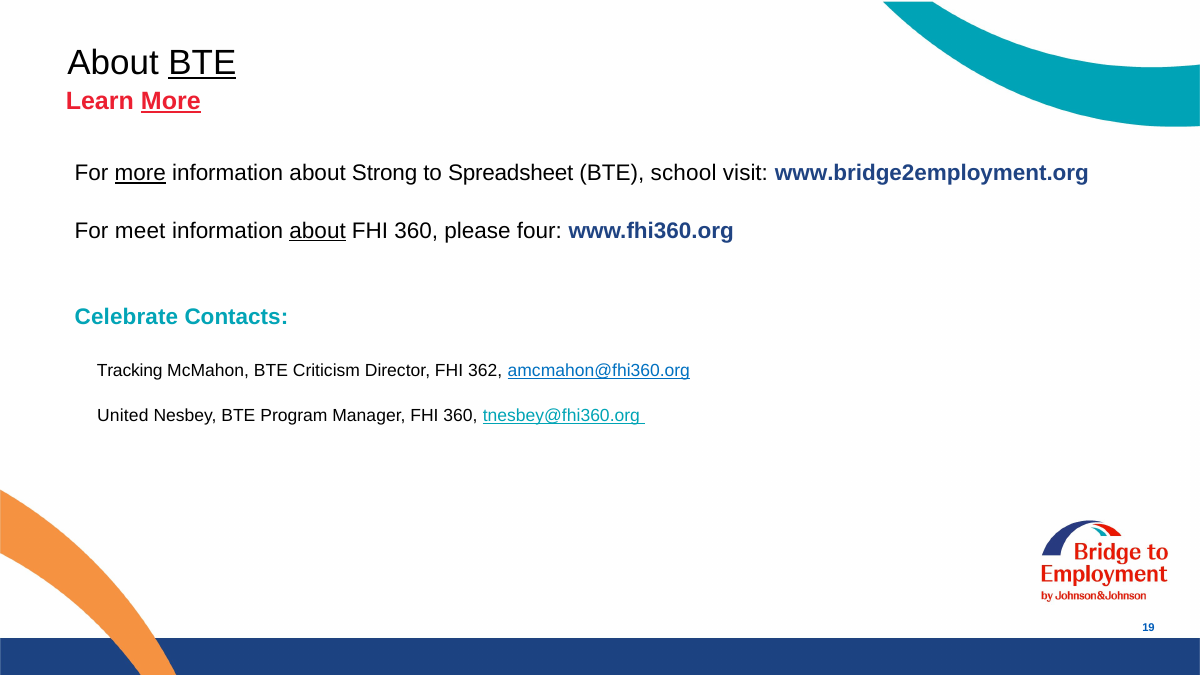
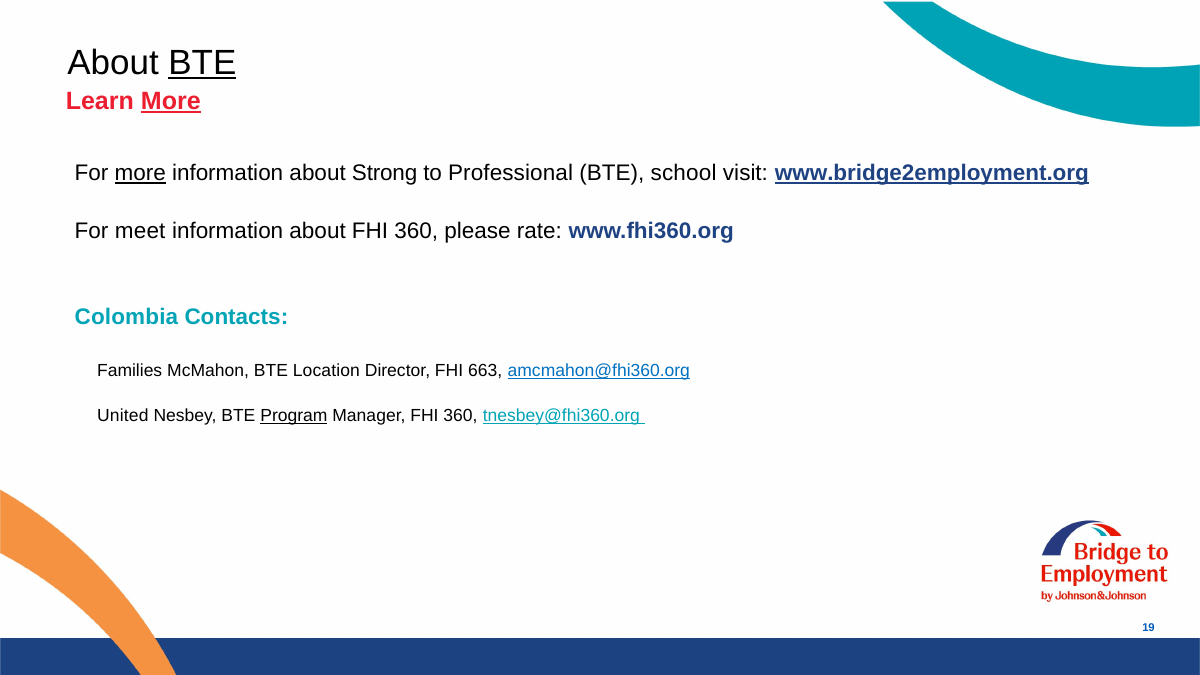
Spreadsheet: Spreadsheet -> Professional (511, 173)
www.bridge2employment.org underline: none -> present (932, 173)
about underline: present -> none (318, 231)
four: four -> rate (539, 231)
Celebrate: Celebrate -> Colombia (126, 317)
Tracking: Tracking -> Families (130, 371)
Criticism: Criticism -> Location (326, 371)
362: 362 -> 663 (485, 371)
Program underline: none -> present (294, 416)
